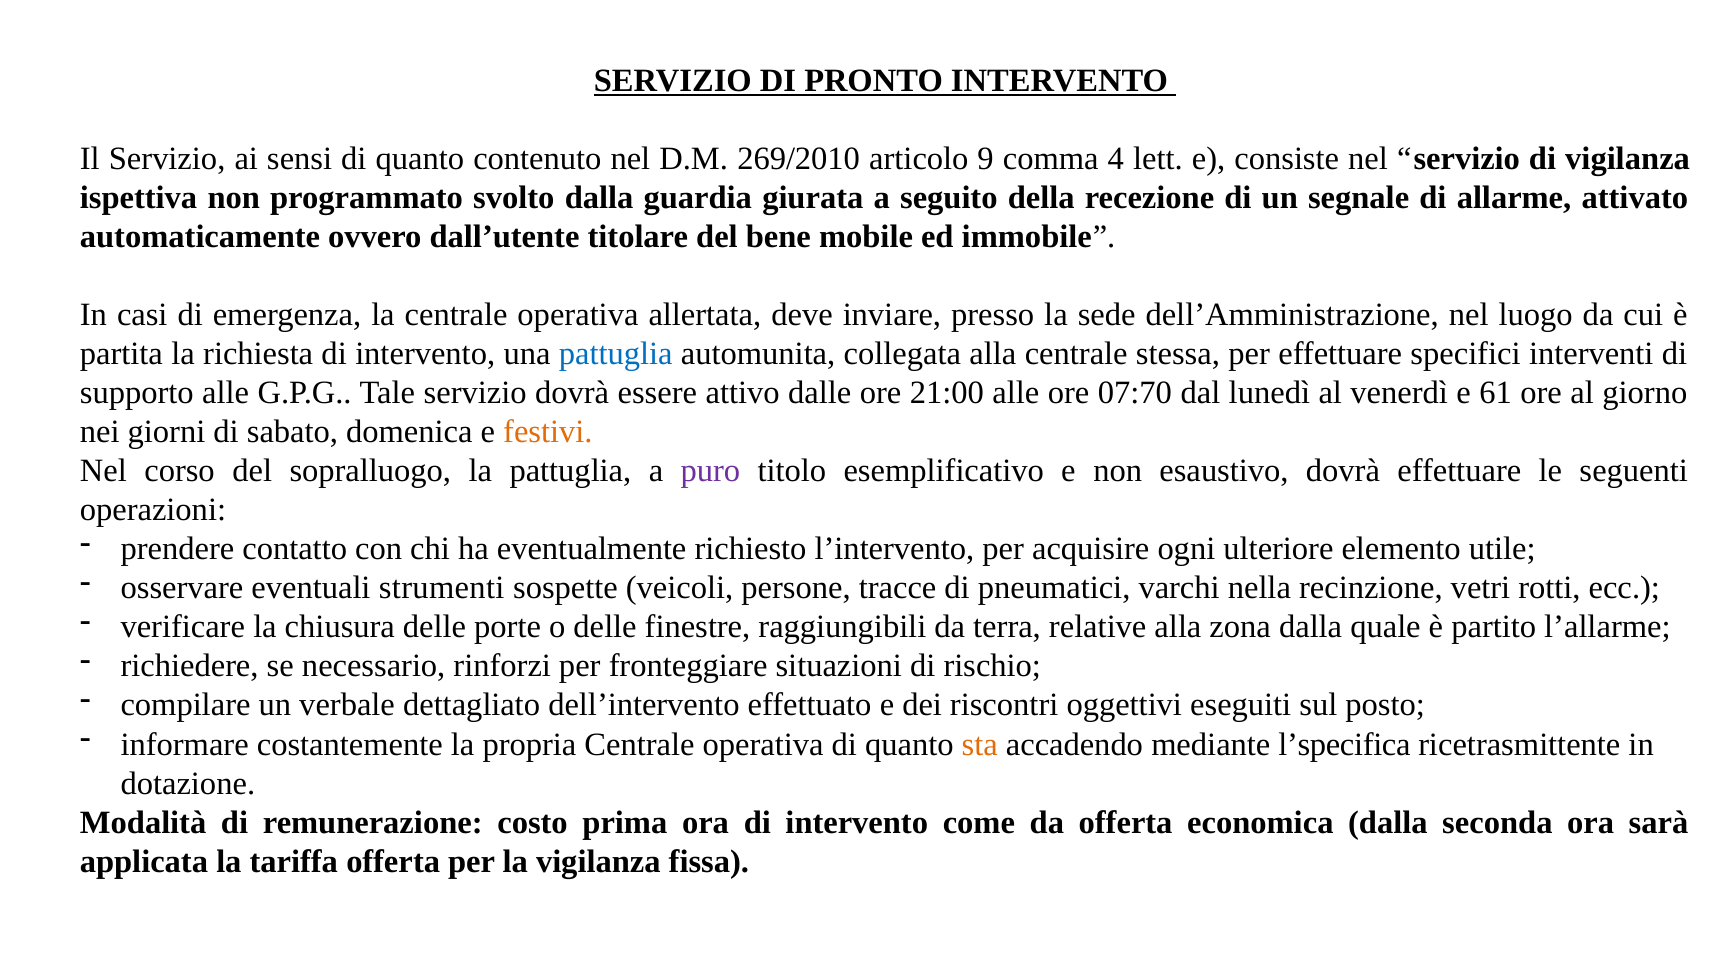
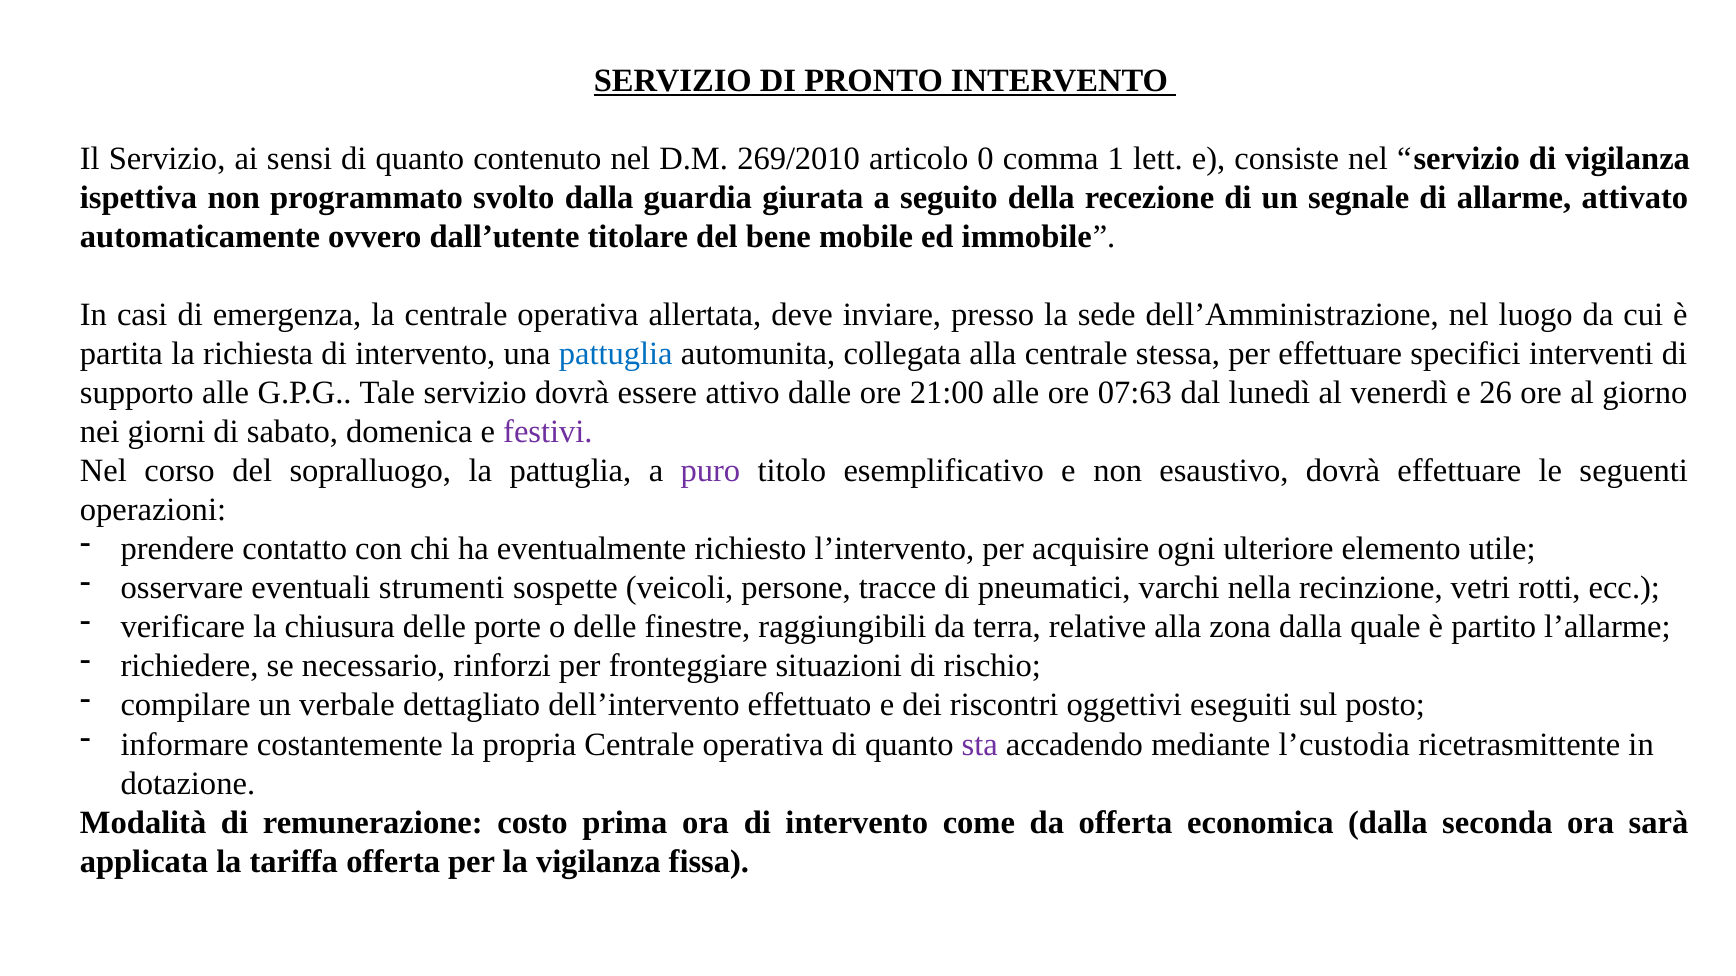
9: 9 -> 0 (986, 159)
4: 4 -> 1 (1116, 159)
07:70: 07:70 -> 07:63 (1135, 393)
61: 61 -> 26 (1496, 393)
festivi colour: orange -> purple (548, 432)
sta colour: orange -> purple (980, 745)
l’specifica: l’specifica -> l’custodia (1344, 745)
